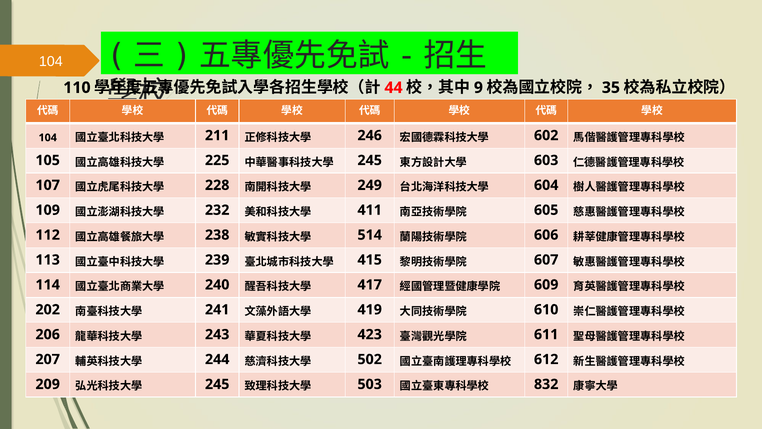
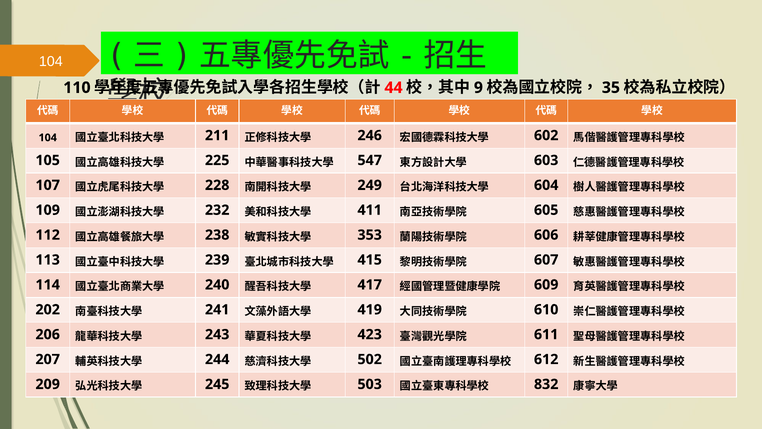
245: 245 -> 547 (370, 160)
514: 514 -> 353 (370, 235)
